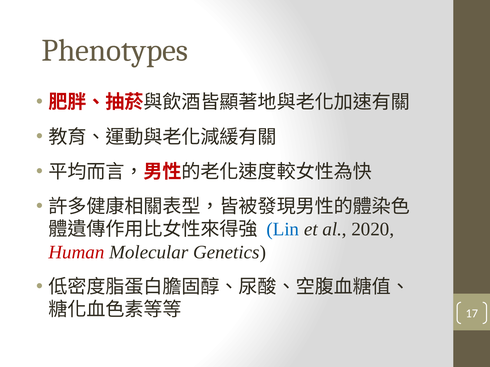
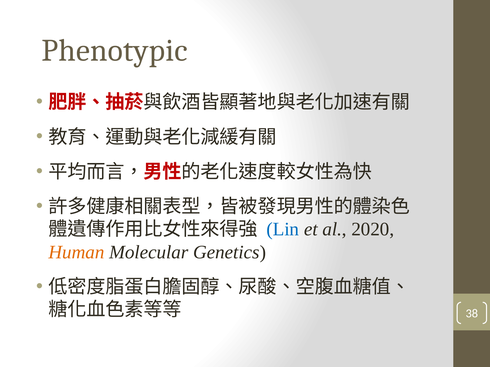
Phenotypes: Phenotypes -> Phenotypic (115, 51)
Human colour: red -> orange (76, 253)
17: 17 -> 38 (472, 314)
